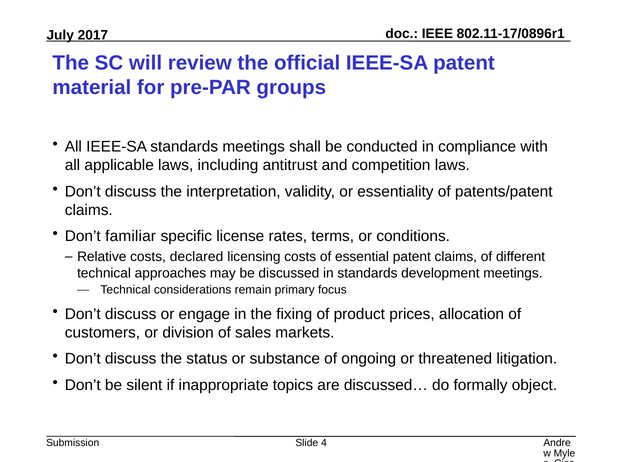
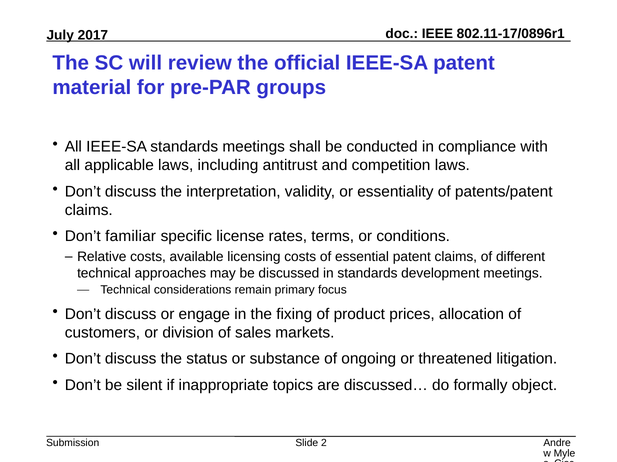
declared: declared -> available (197, 257)
4: 4 -> 2 (324, 444)
